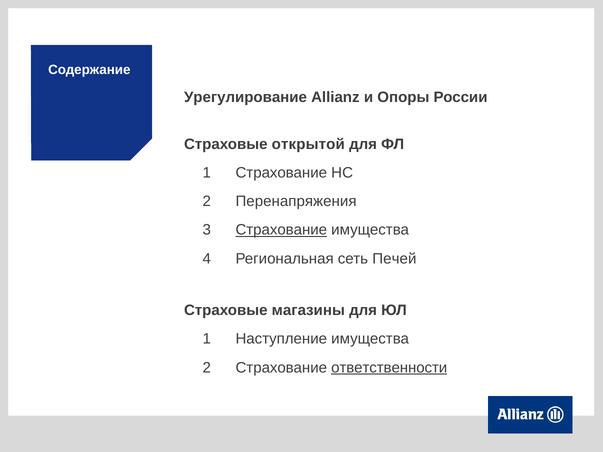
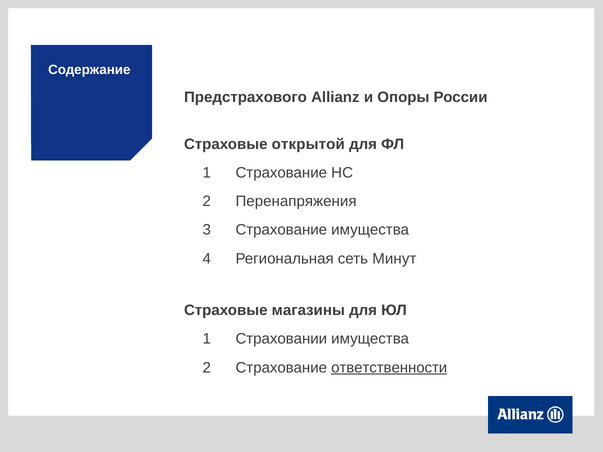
Урегулирование: Урегулирование -> Предстрахового (245, 97)
Страхование underline: present -> none (281, 230)
Печей: Печей -> Минут (394, 259)
Наступление: Наступление -> Страховании (281, 339)
